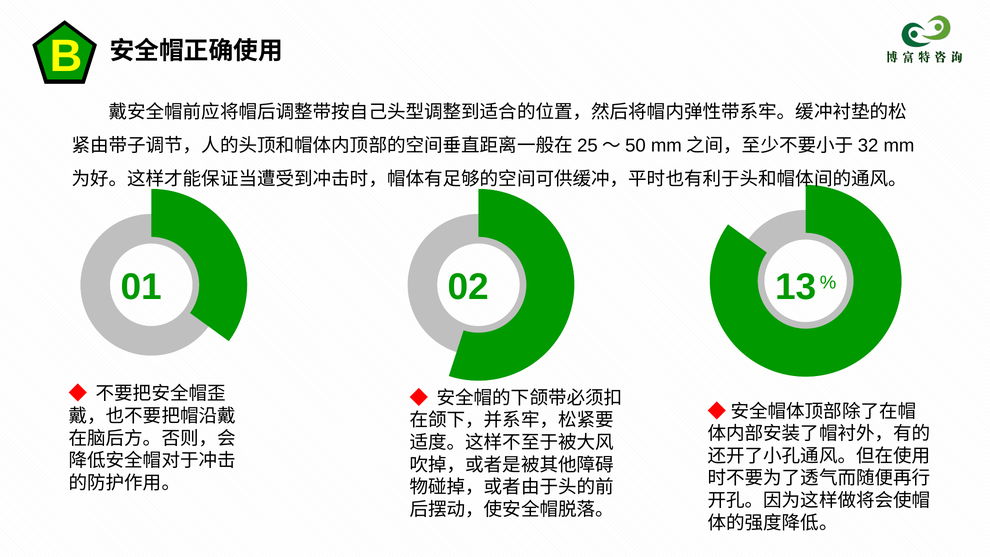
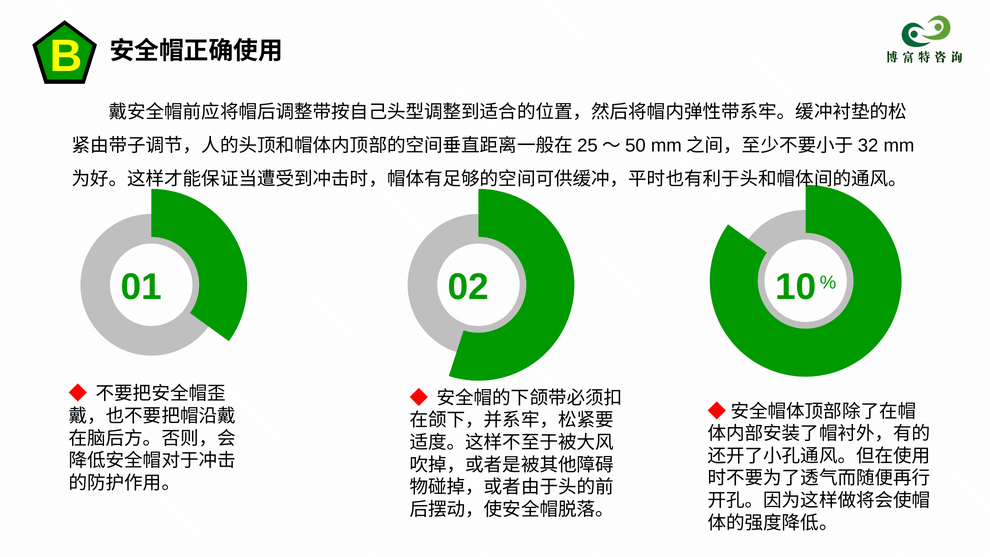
13: 13 -> 10 (796, 287)
